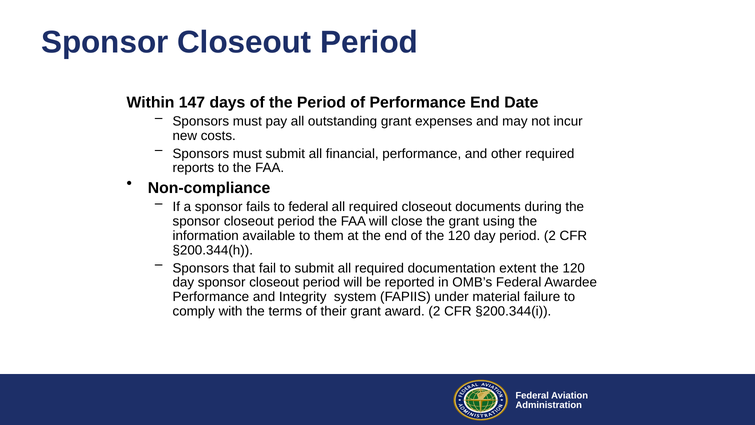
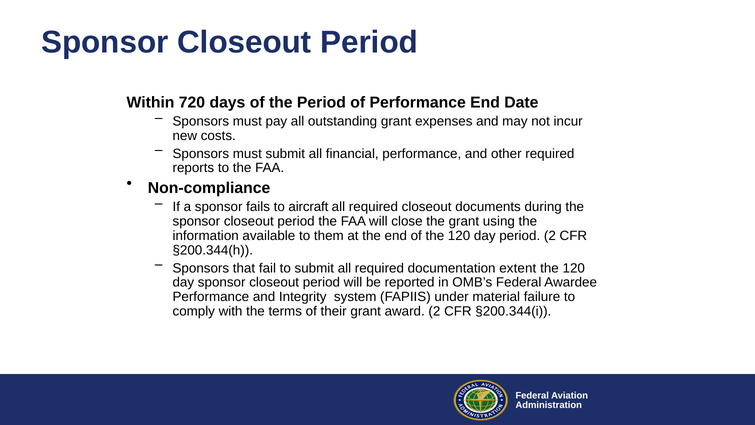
147: 147 -> 720 (192, 102)
to federal: federal -> aircraft (308, 207)
